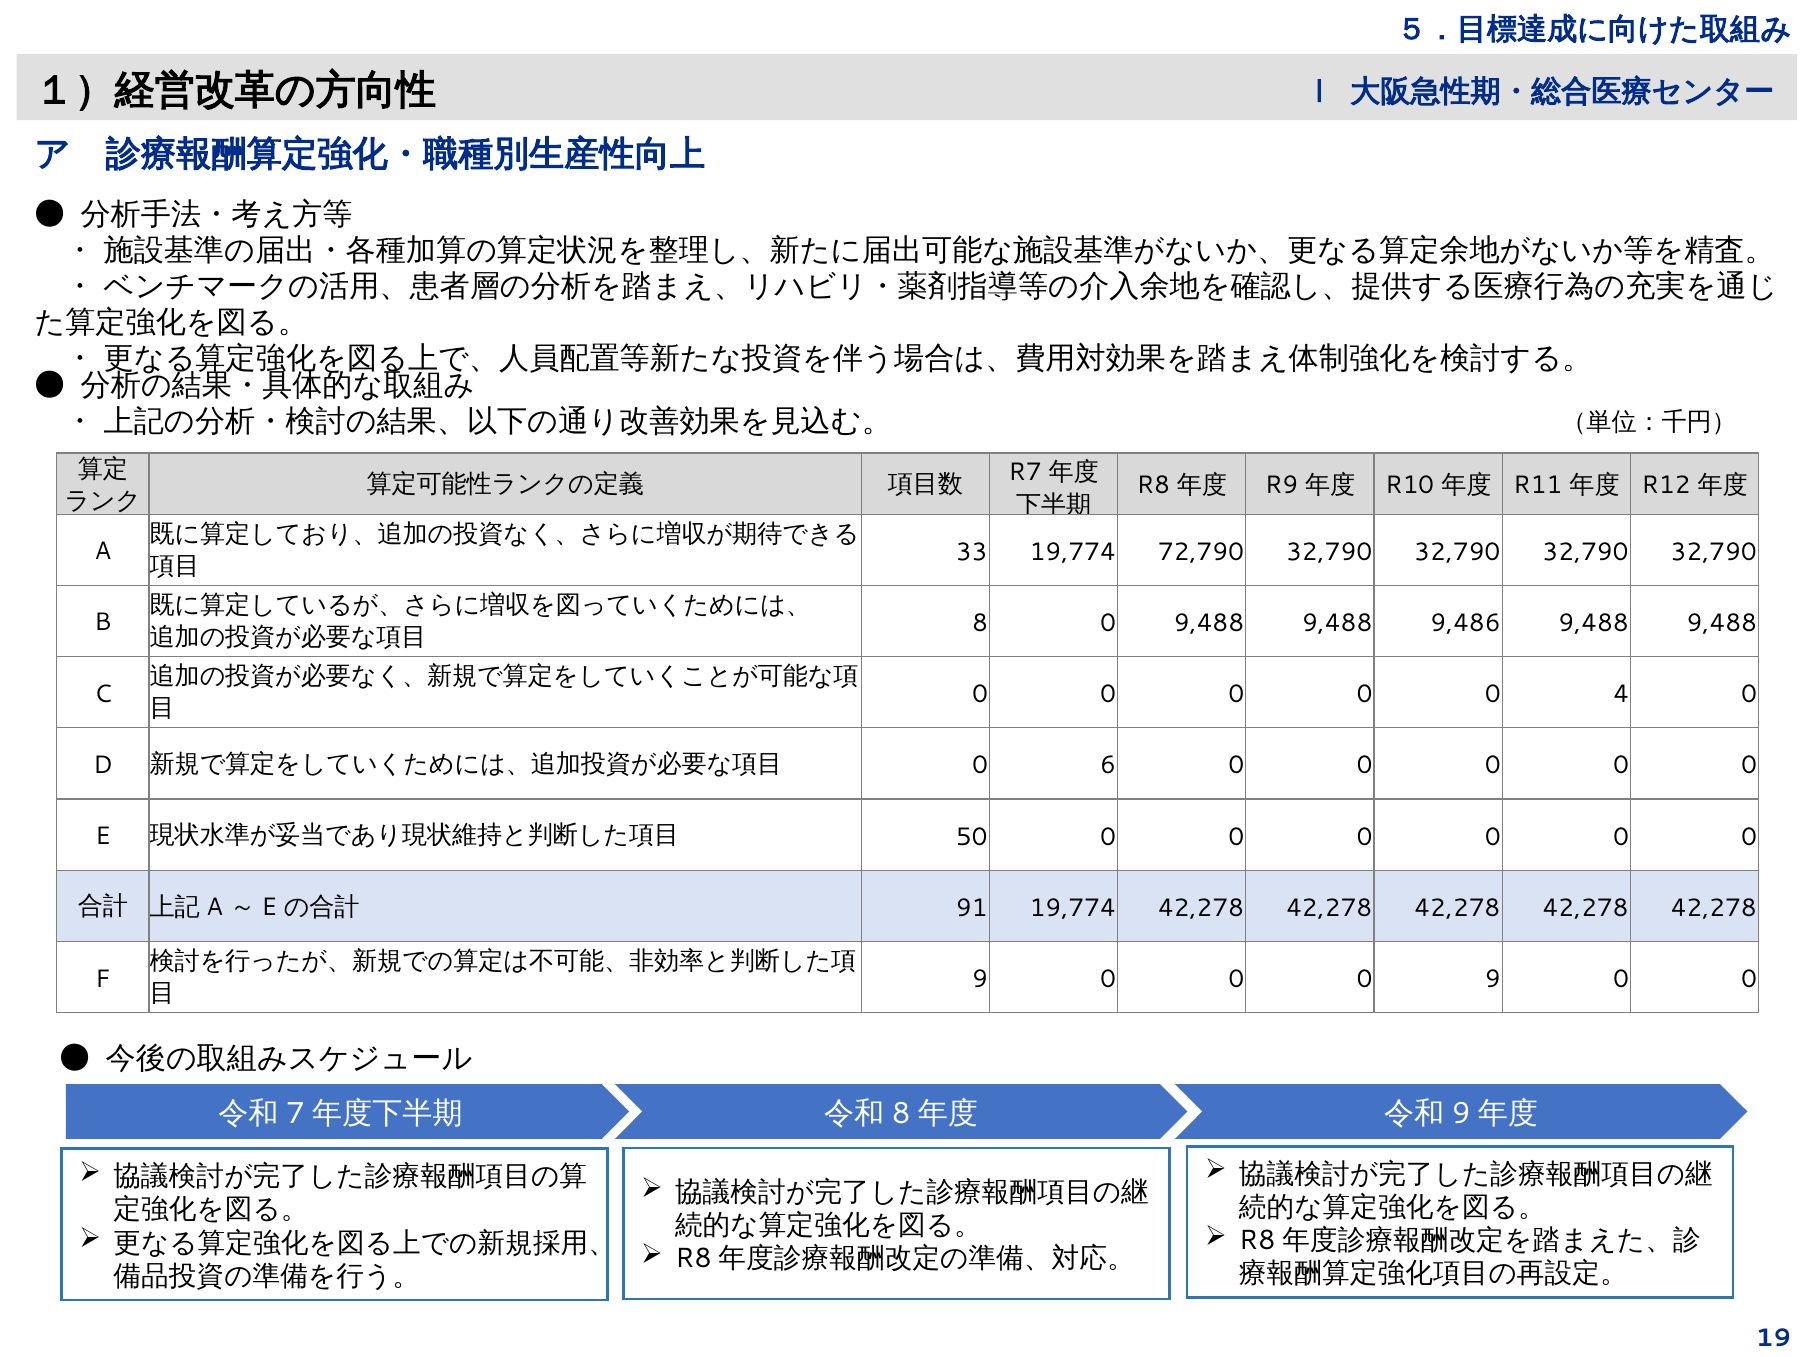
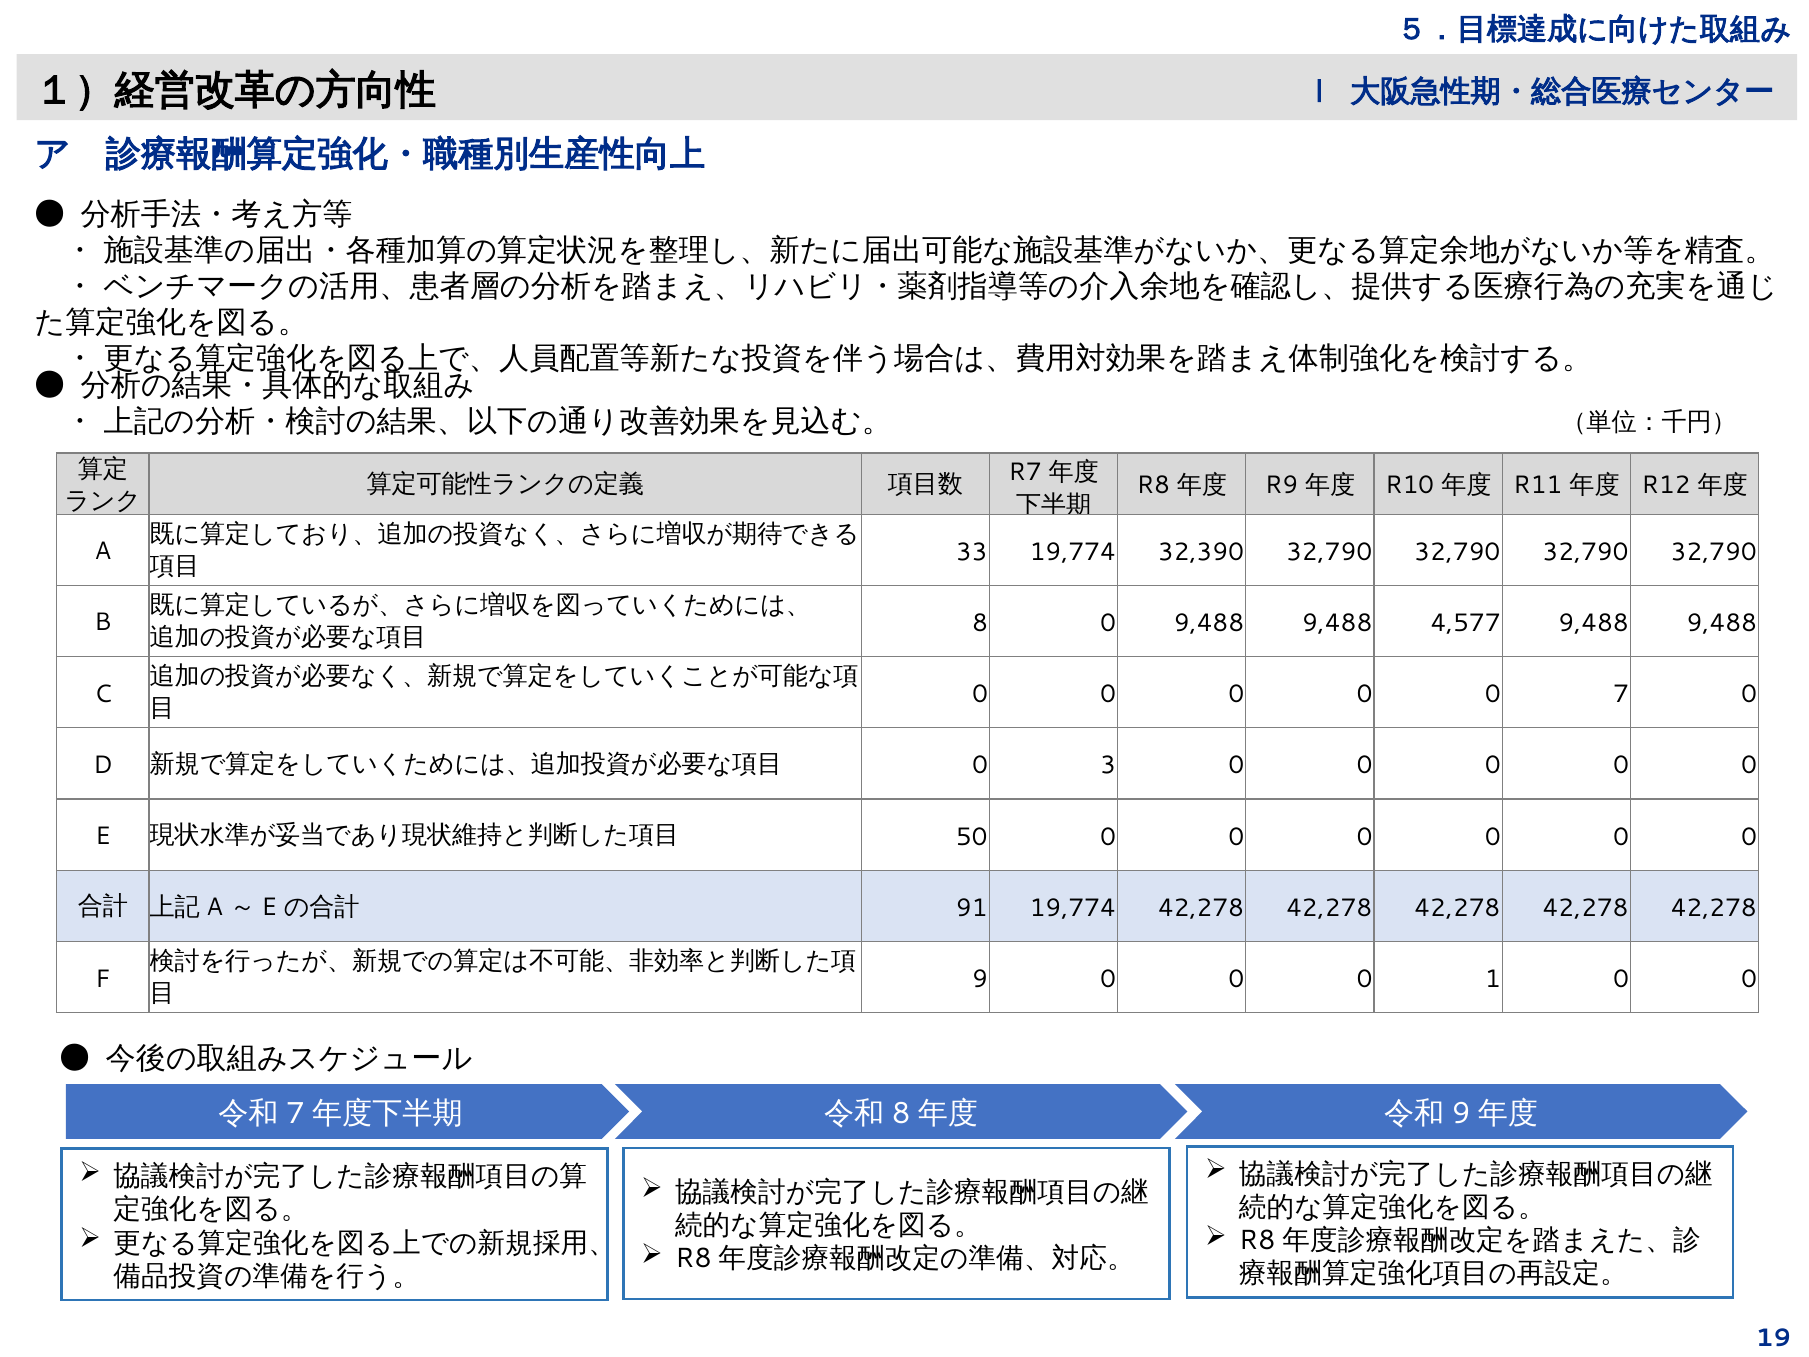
72,790: 72,790 -> 32,390 (1201, 552)
9,486: 9,486 -> 4,577 (1466, 623)
4: 4 -> 7 (1621, 694)
6: 6 -> 3 (1108, 766)
0 9: 9 -> 1 (1493, 979)
